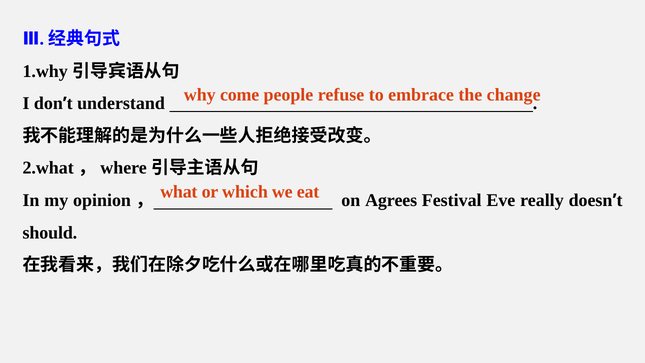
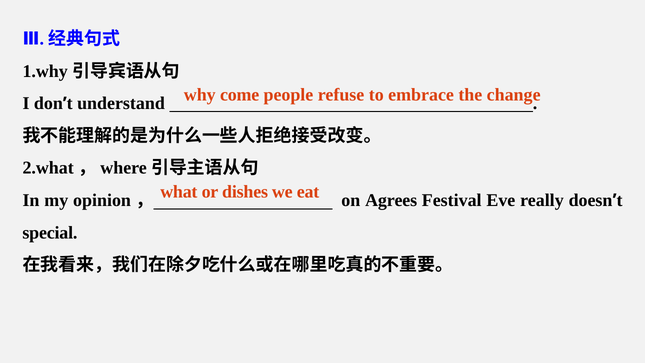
which: which -> dishes (245, 192)
should: should -> special (50, 232)
